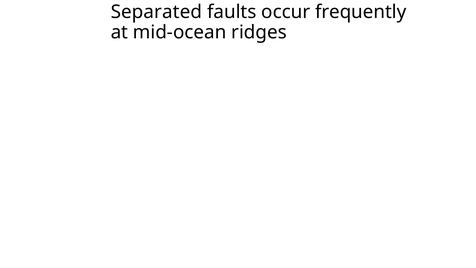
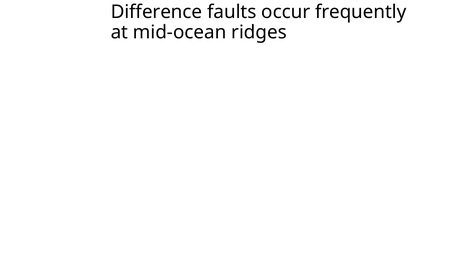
Separated: Separated -> Difference (156, 12)
